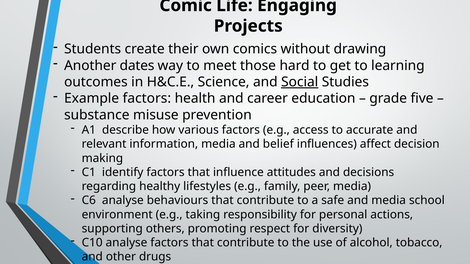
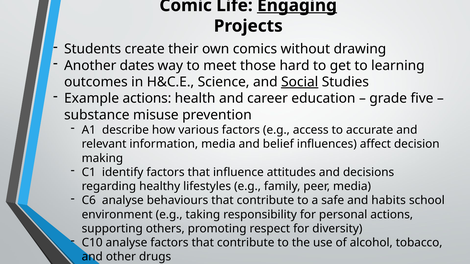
Engaging underline: none -> present (297, 5)
Example factors: factors -> actions (147, 99)
and media: media -> habits (389, 201)
